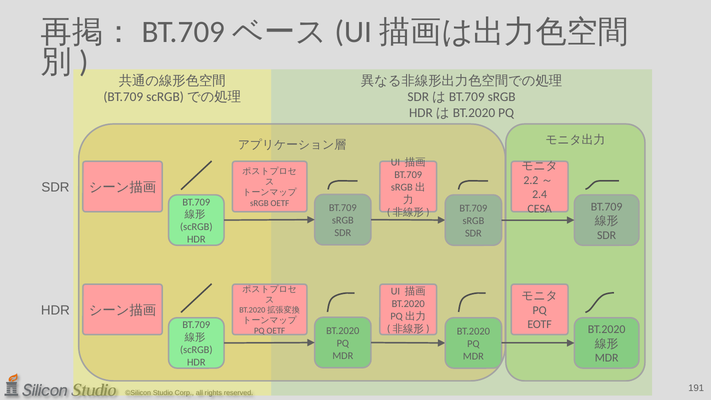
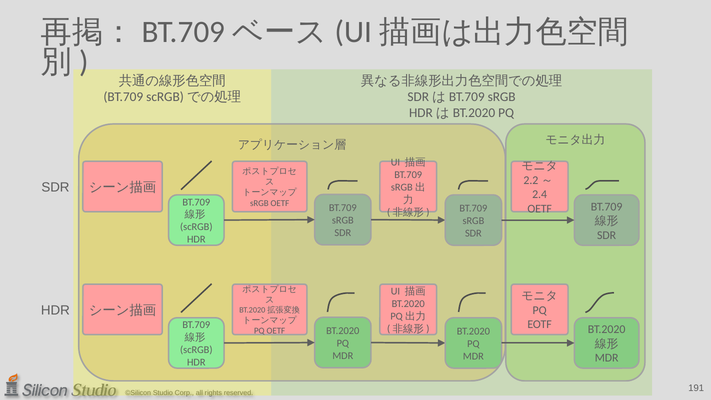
CESA: CESA -> OETF (540, 209)
